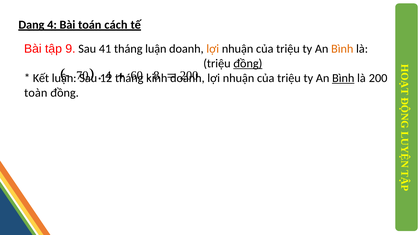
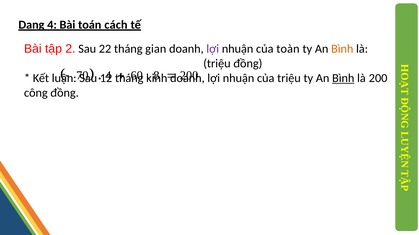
9: 9 -> 2 (70, 49)
41: 41 -> 22 (105, 49)
tháng luận: luận -> gian (156, 49)
lợi colour: orange -> purple (213, 49)
triệu: triệu -> toàn (288, 49)
đồng underline: present -> none (248, 64)
toàn: toàn -> công (36, 93)
